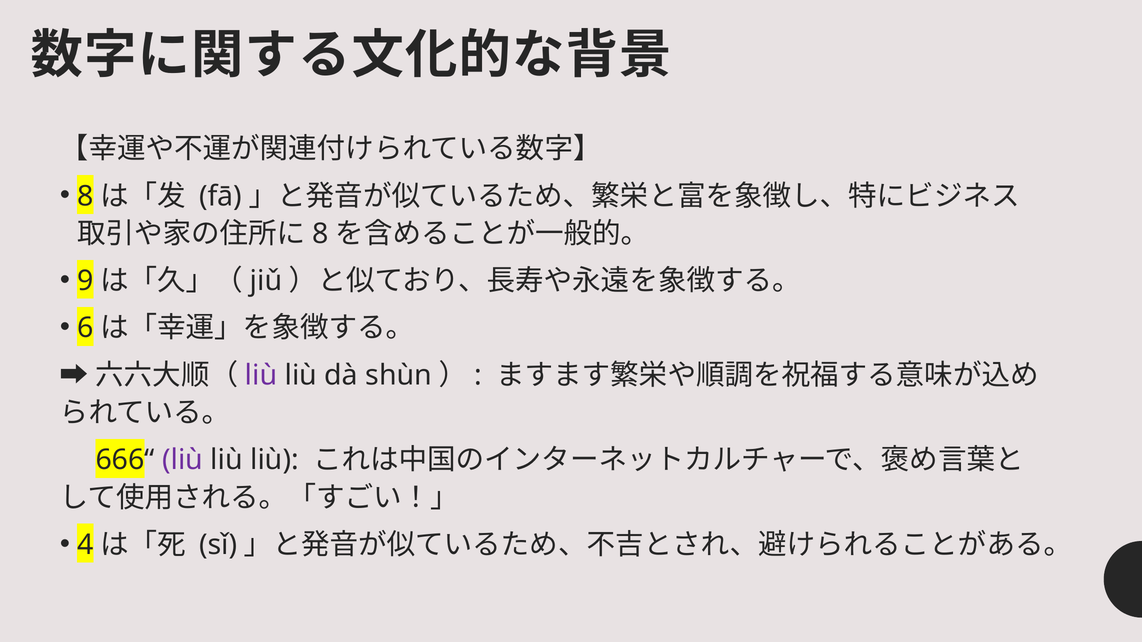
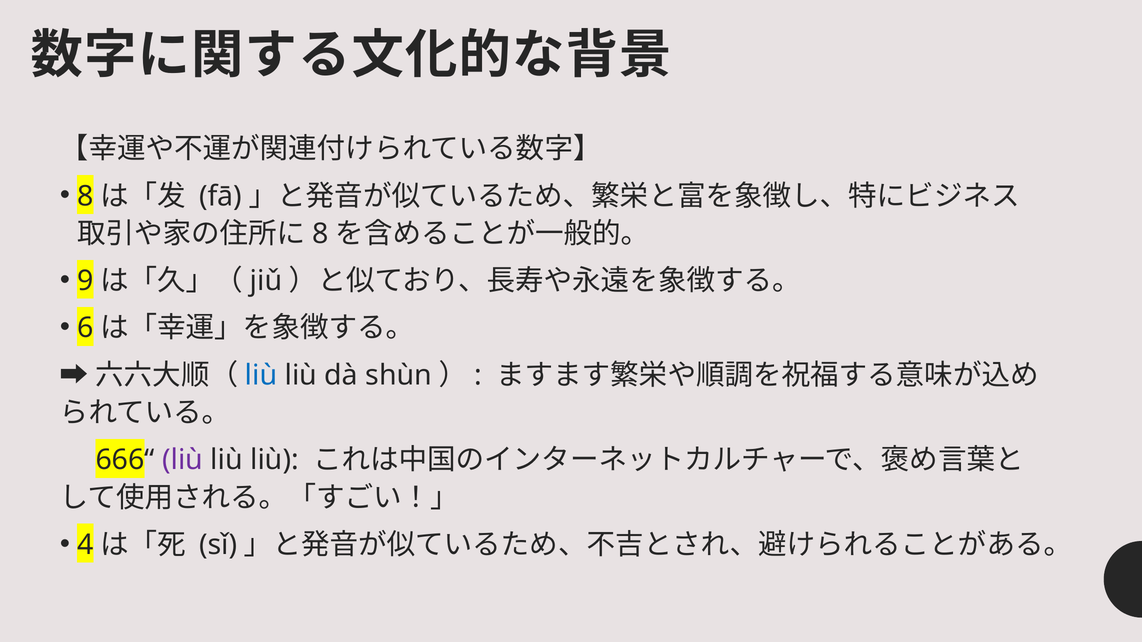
liù colour: purple -> blue (261, 375)
